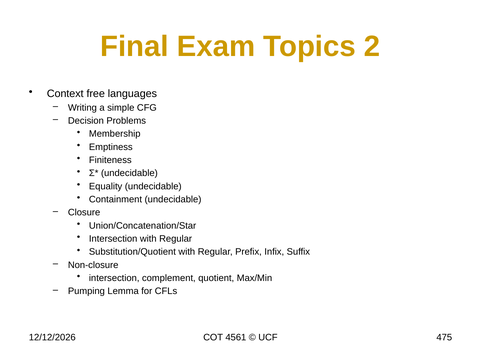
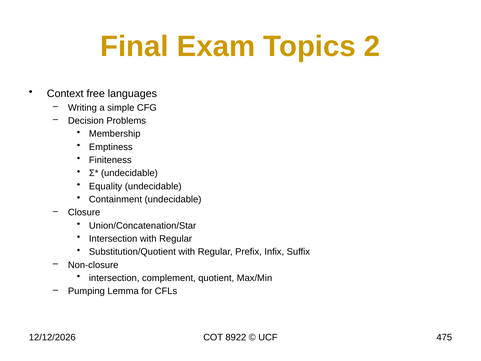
4561: 4561 -> 8922 (236, 337)
